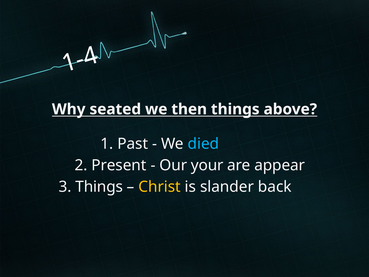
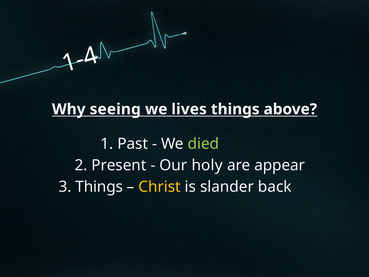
seated: seated -> seeing (115, 109)
then: then -> lives (189, 109)
died colour: light blue -> light green (203, 144)
your: your -> holy (207, 165)
